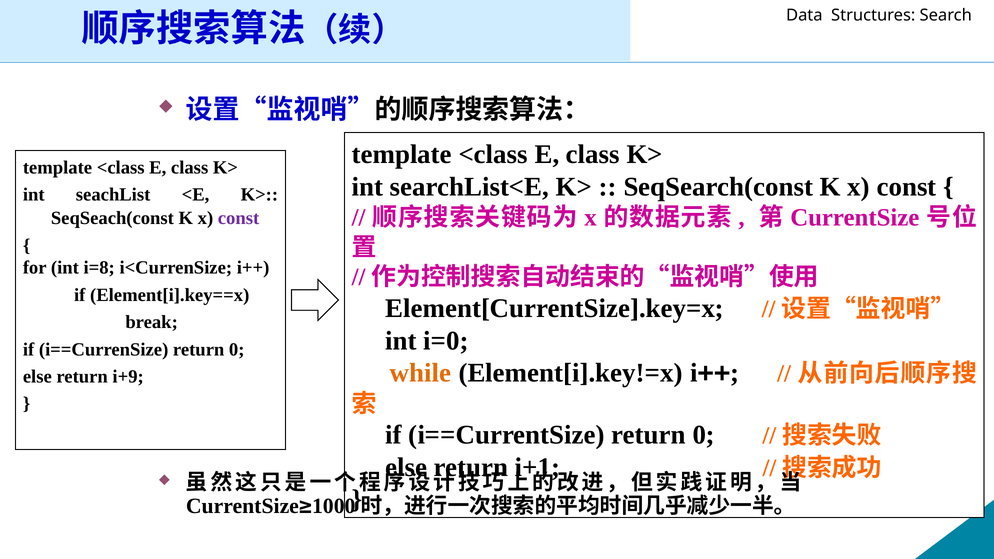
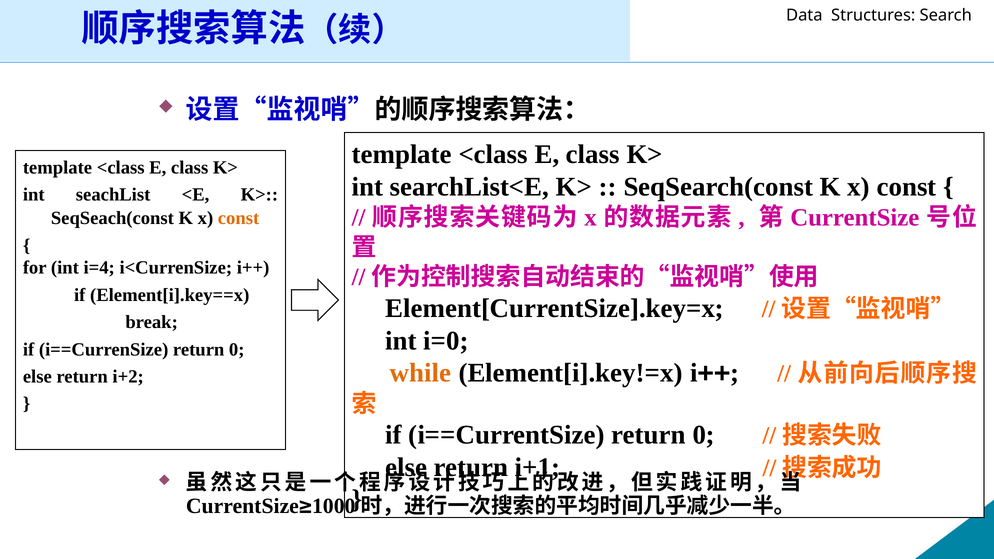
const colour: purple -> orange (239, 218)
i=8: i=8 -> i=4 (99, 268)
i+9: i+9 -> i+2 (128, 377)
